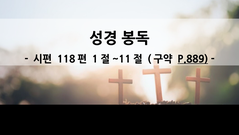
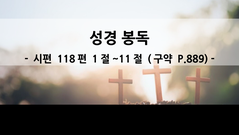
P.889 underline: present -> none (193, 59)
